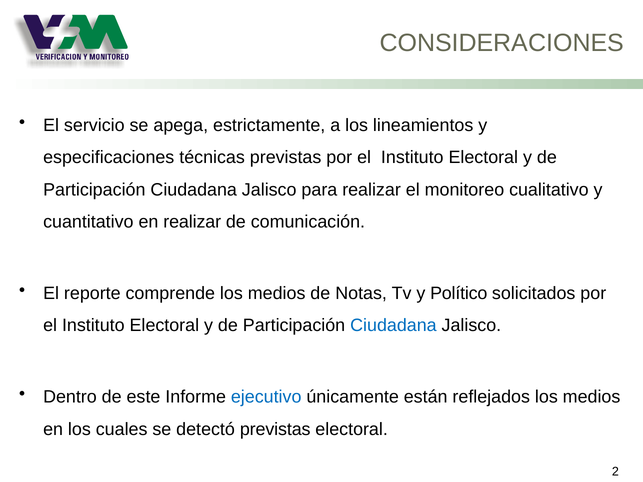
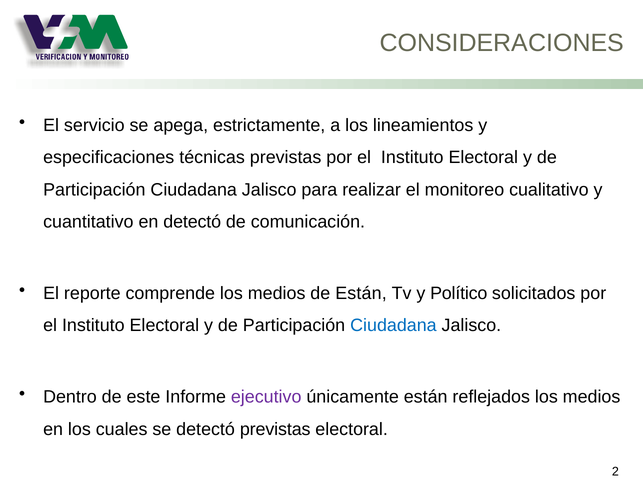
en realizar: realizar -> detectó (192, 222)
de Notas: Notas -> Están (361, 293)
ejecutivo colour: blue -> purple (266, 397)
